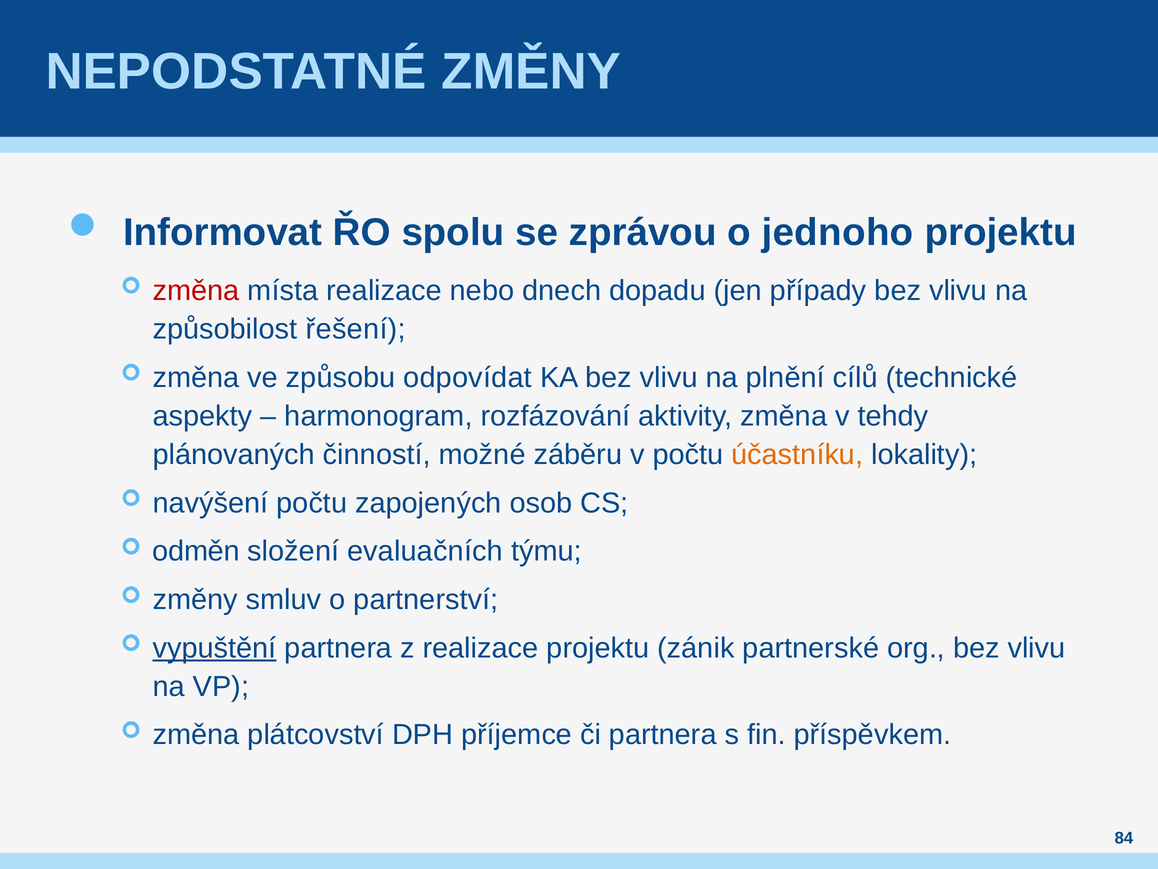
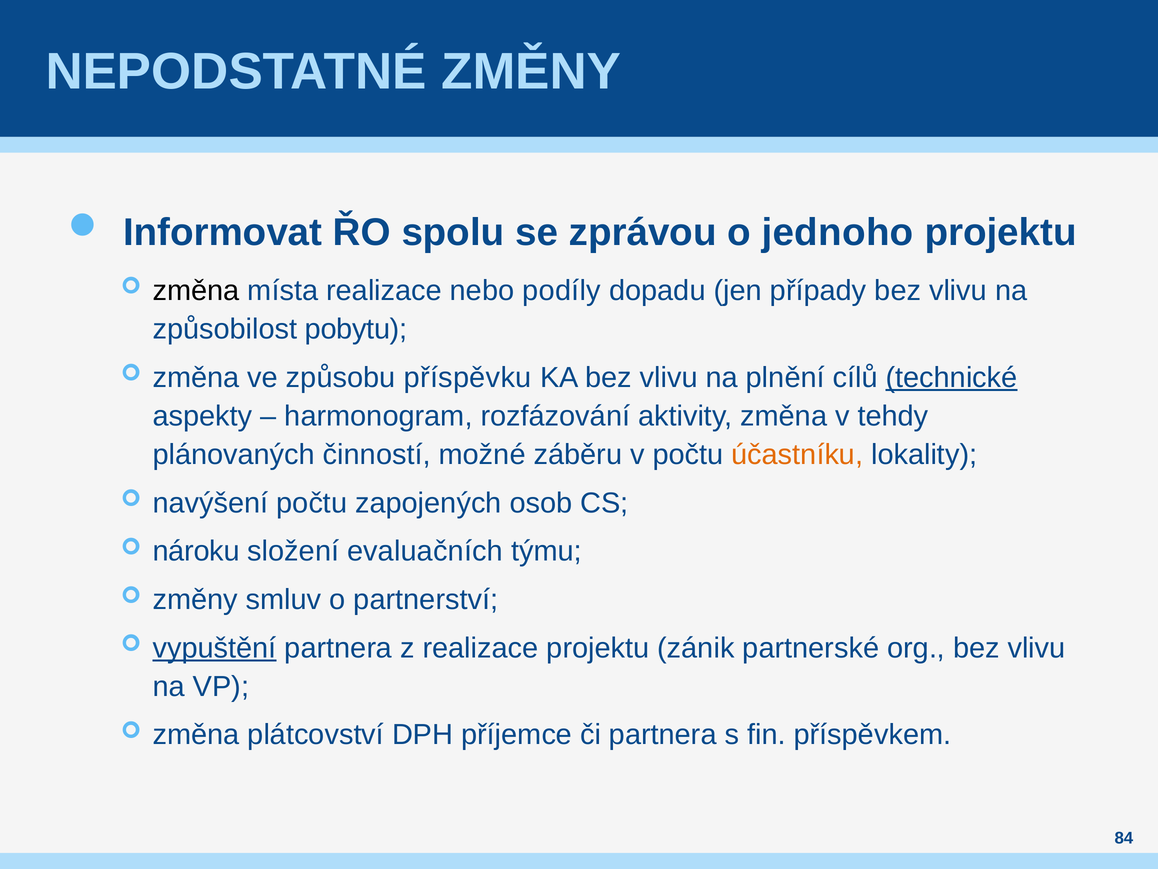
změna colour: red -> black (196, 290)
dnech: dnech -> podíly (562, 290)
řešení: řešení -> pobytu (356, 329)
odpovídat: odpovídat -> příspěvku (468, 377)
technické underline: none -> present (952, 377)
odměn: odměn -> nároku (196, 551)
